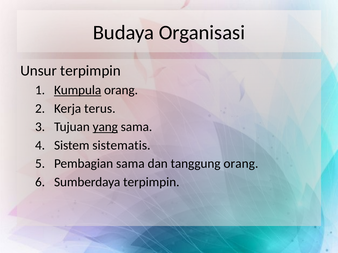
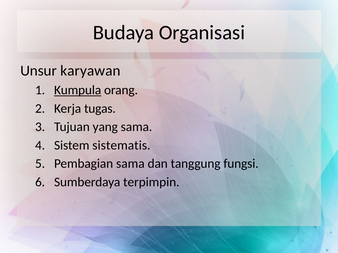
Unsur terpimpin: terpimpin -> karyawan (90, 71)
terus: terus -> tugas (100, 109)
yang underline: present -> none (105, 127)
tanggung orang: orang -> fungsi (241, 164)
